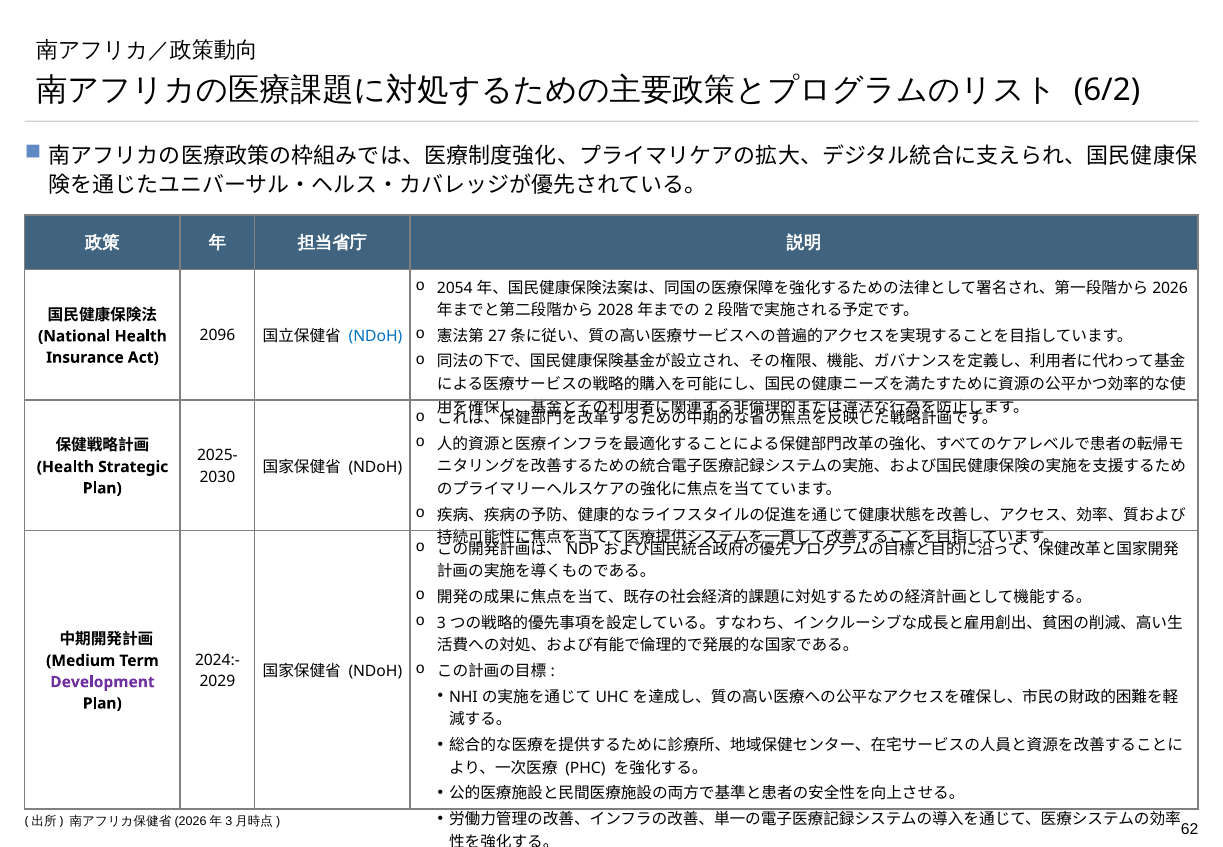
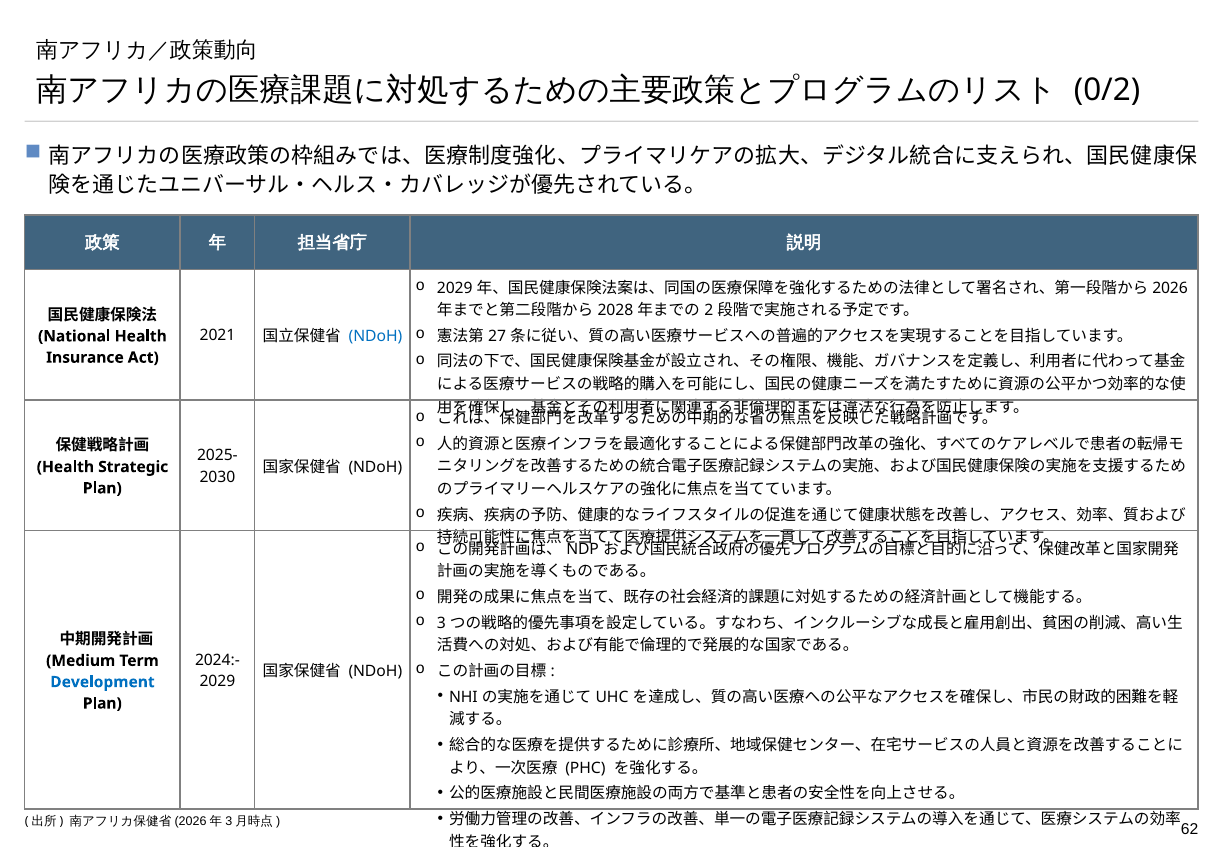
6/2: 6/2 -> 0/2 (1107, 90)
2054: 2054 -> 2029 (455, 288)
2096: 2096 -> 2021 (218, 335)
Development colour: purple -> blue (102, 682)
